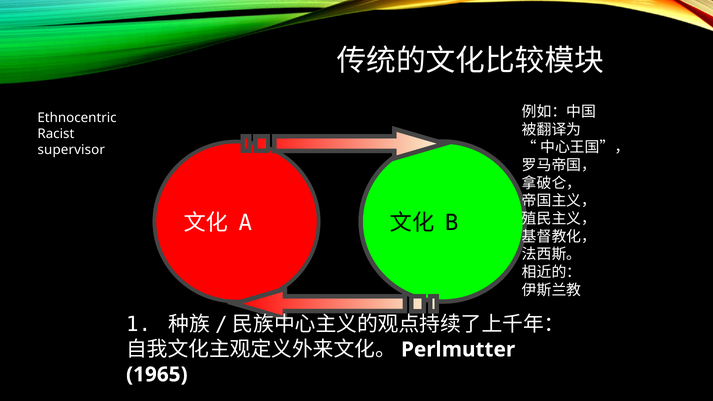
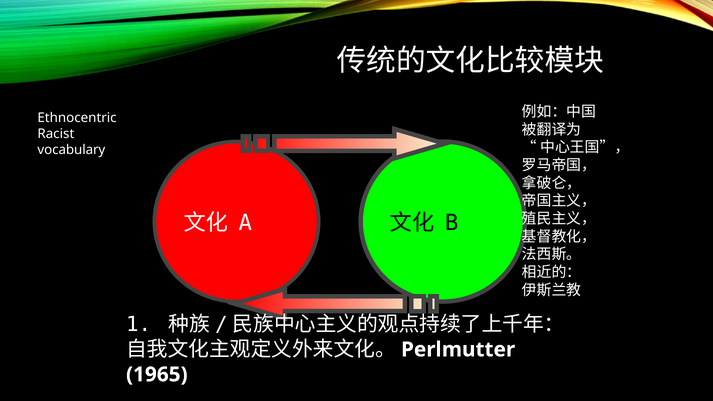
supervisor: supervisor -> vocabulary (71, 150)
